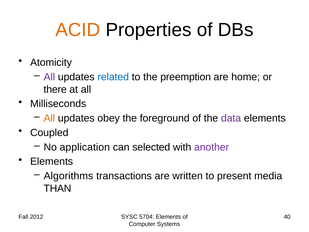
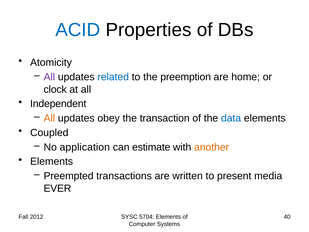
ACID colour: orange -> blue (78, 30)
there: there -> clock (55, 89)
Milliseconds: Milliseconds -> Independent (58, 104)
foreground: foreground -> transaction (165, 118)
data colour: purple -> blue (231, 118)
selected: selected -> estimate (151, 147)
another colour: purple -> orange (212, 147)
Algorithms: Algorithms -> Preempted (69, 176)
THAN: THAN -> EVER (57, 188)
